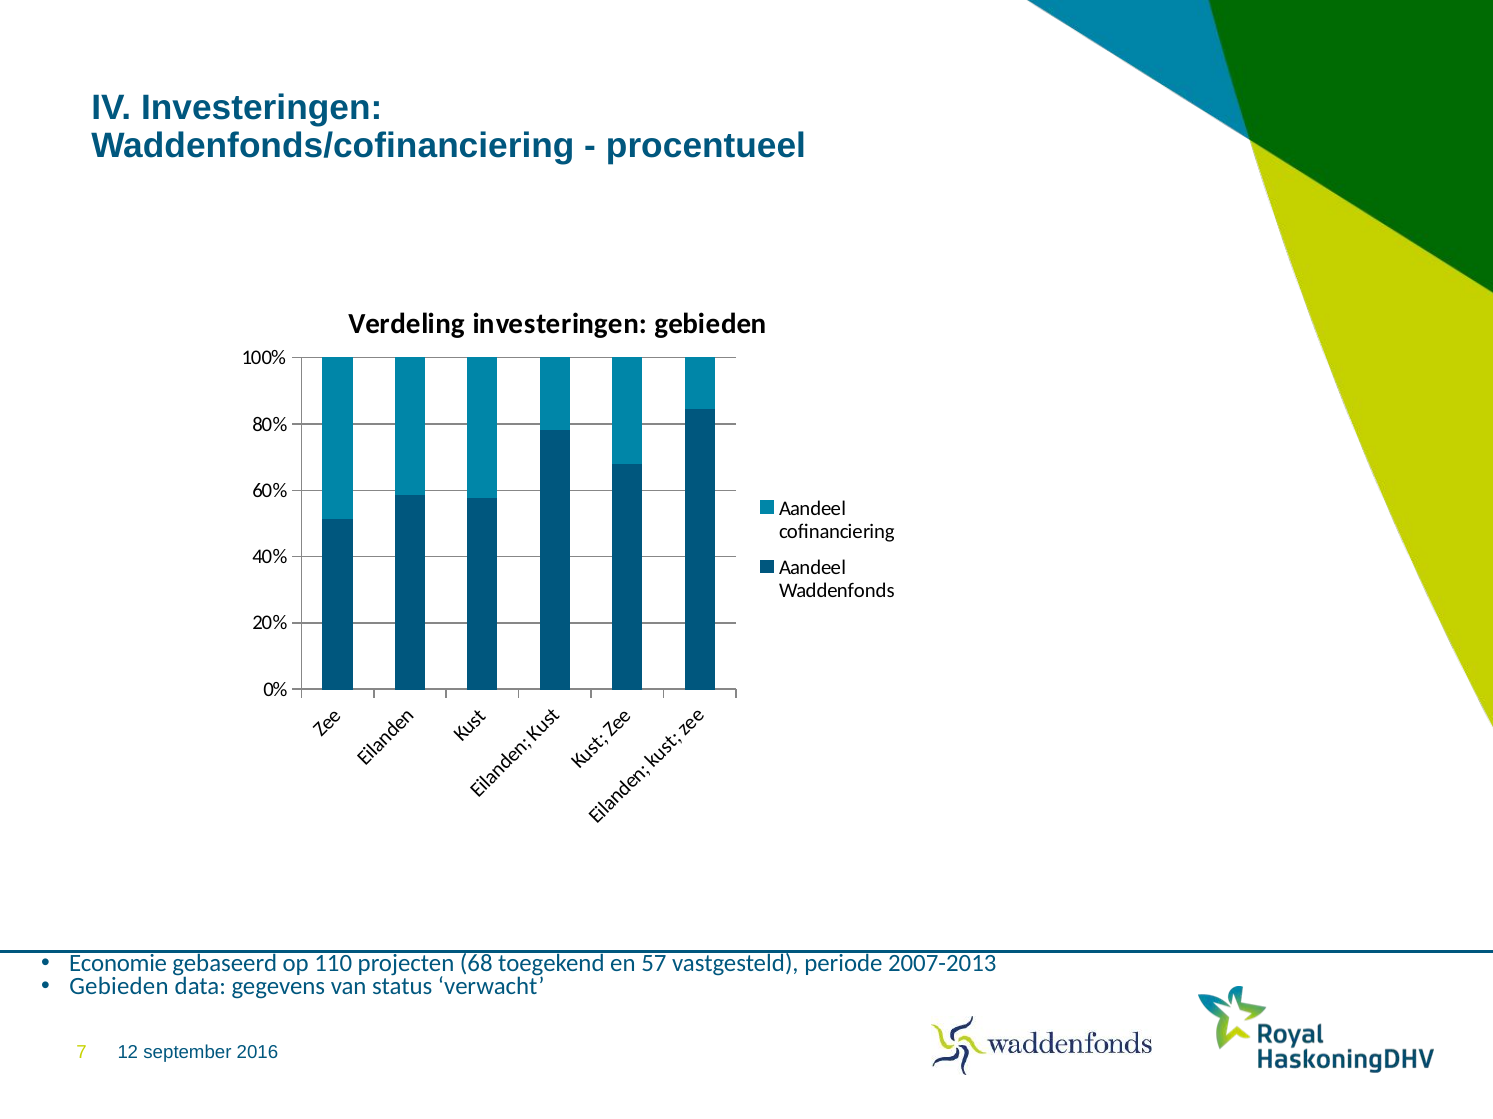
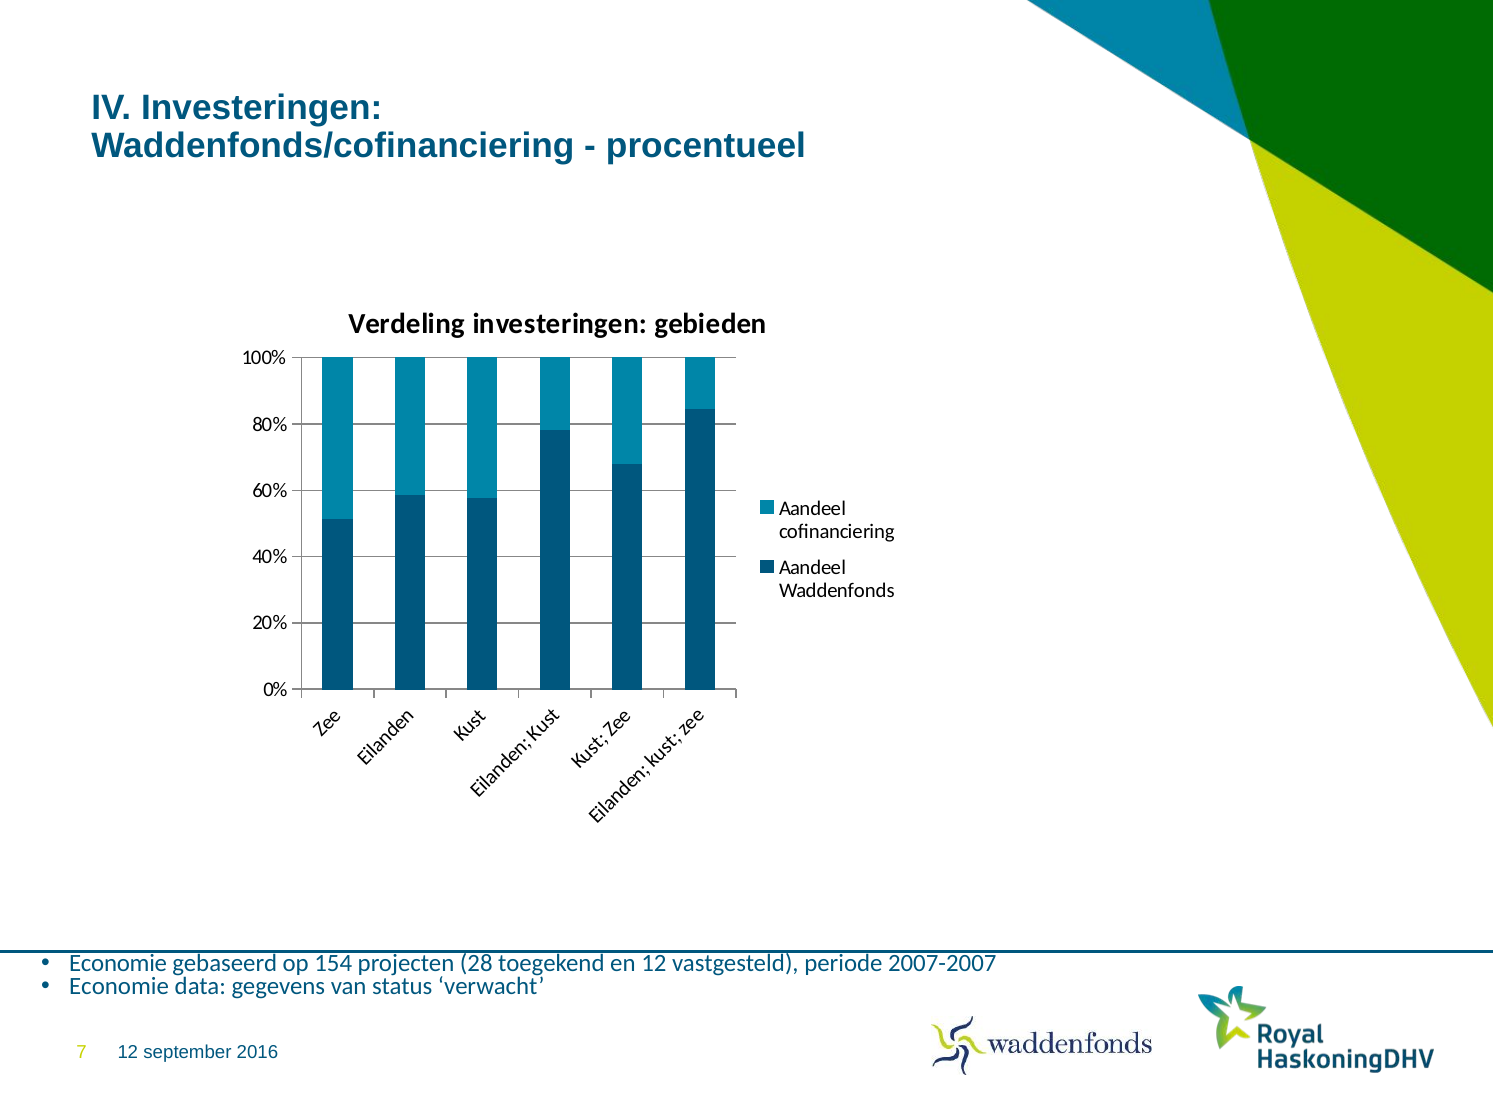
110: 110 -> 154 (333, 964)
68: 68 -> 28 (476, 964)
en 57: 57 -> 12 (654, 964)
2007-2013: 2007-2013 -> 2007-2007 (942, 964)
Gebieden: Gebieden -> Economie (119, 987)
